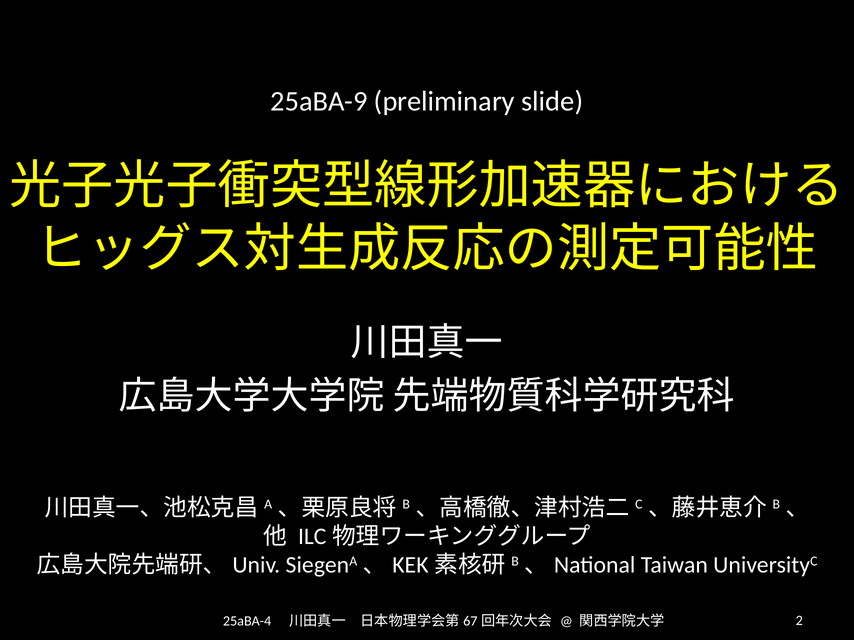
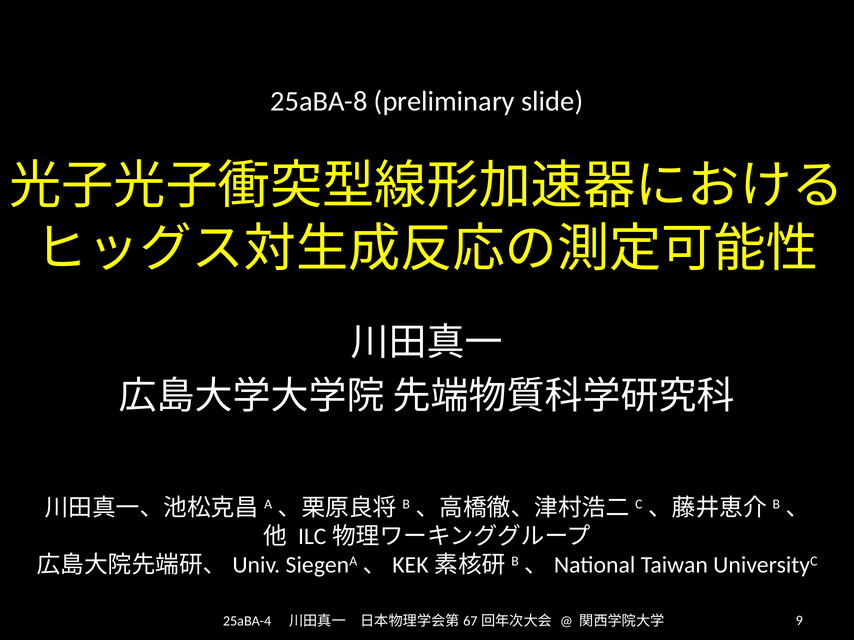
25aBA-9: 25aBA-9 -> 25aBA-8 (319, 101)
2: 2 -> 9 (799, 621)
